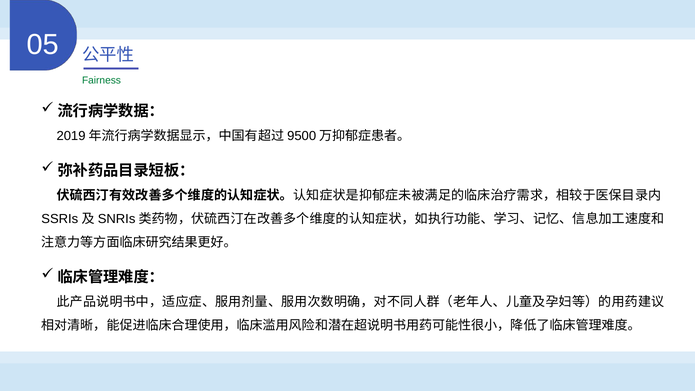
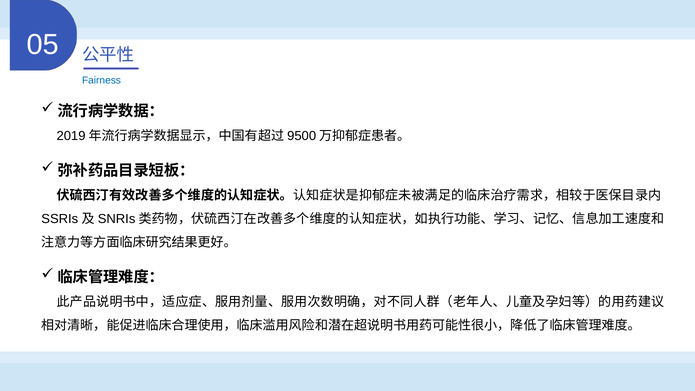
Fairness colour: green -> blue (101, 80)
